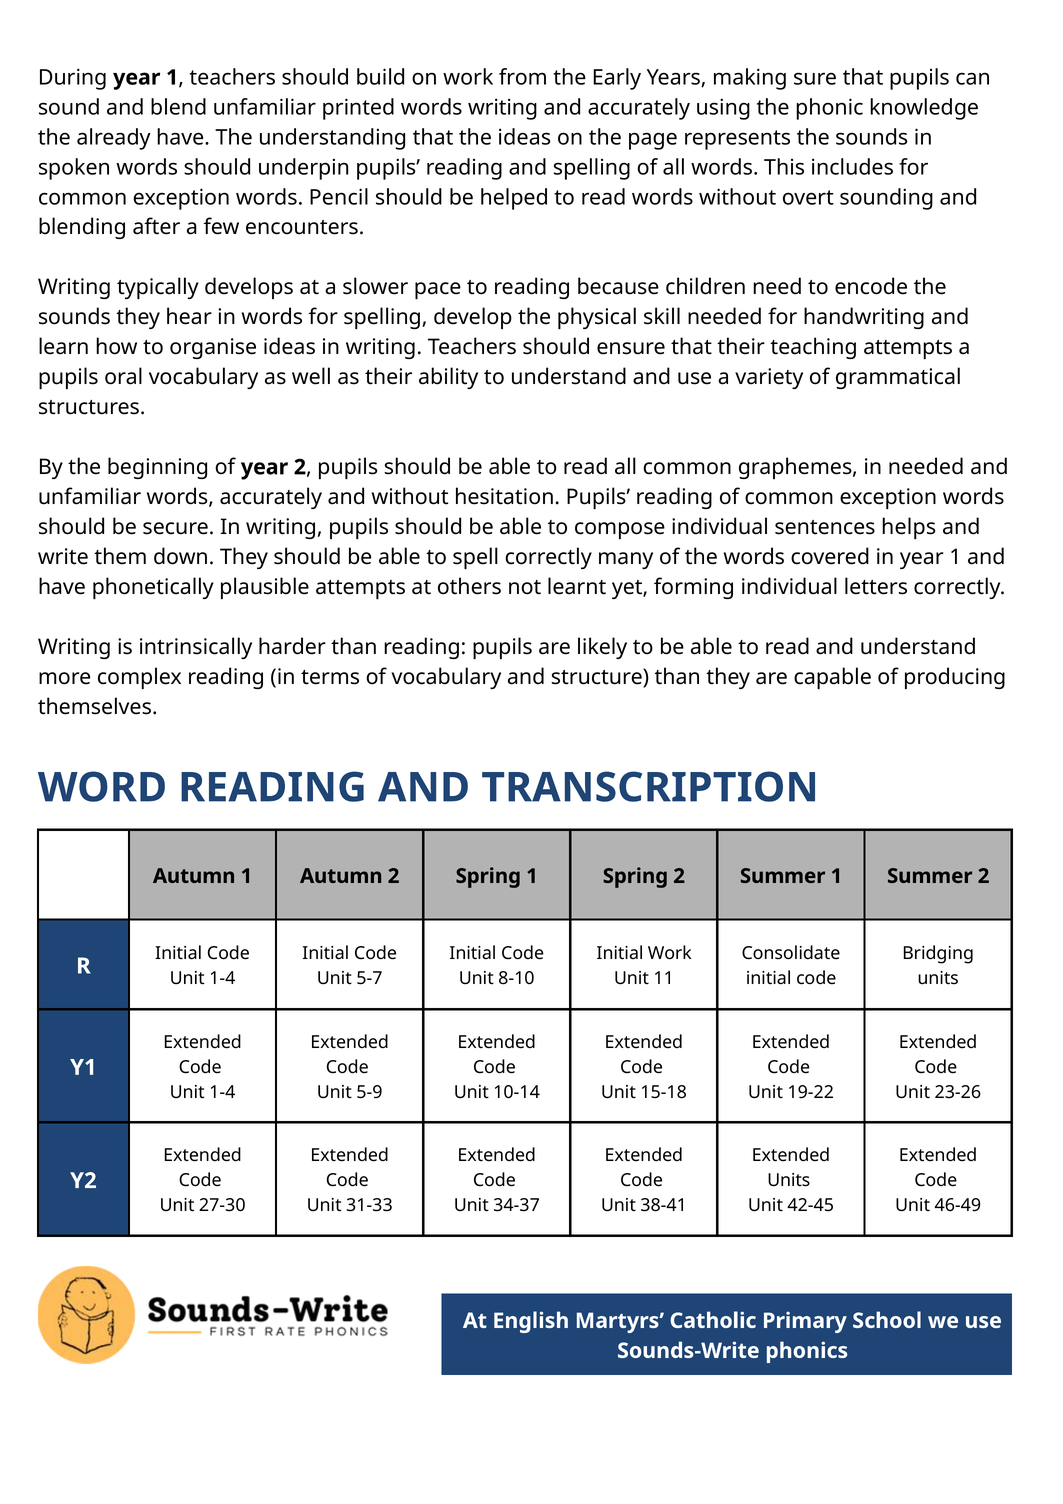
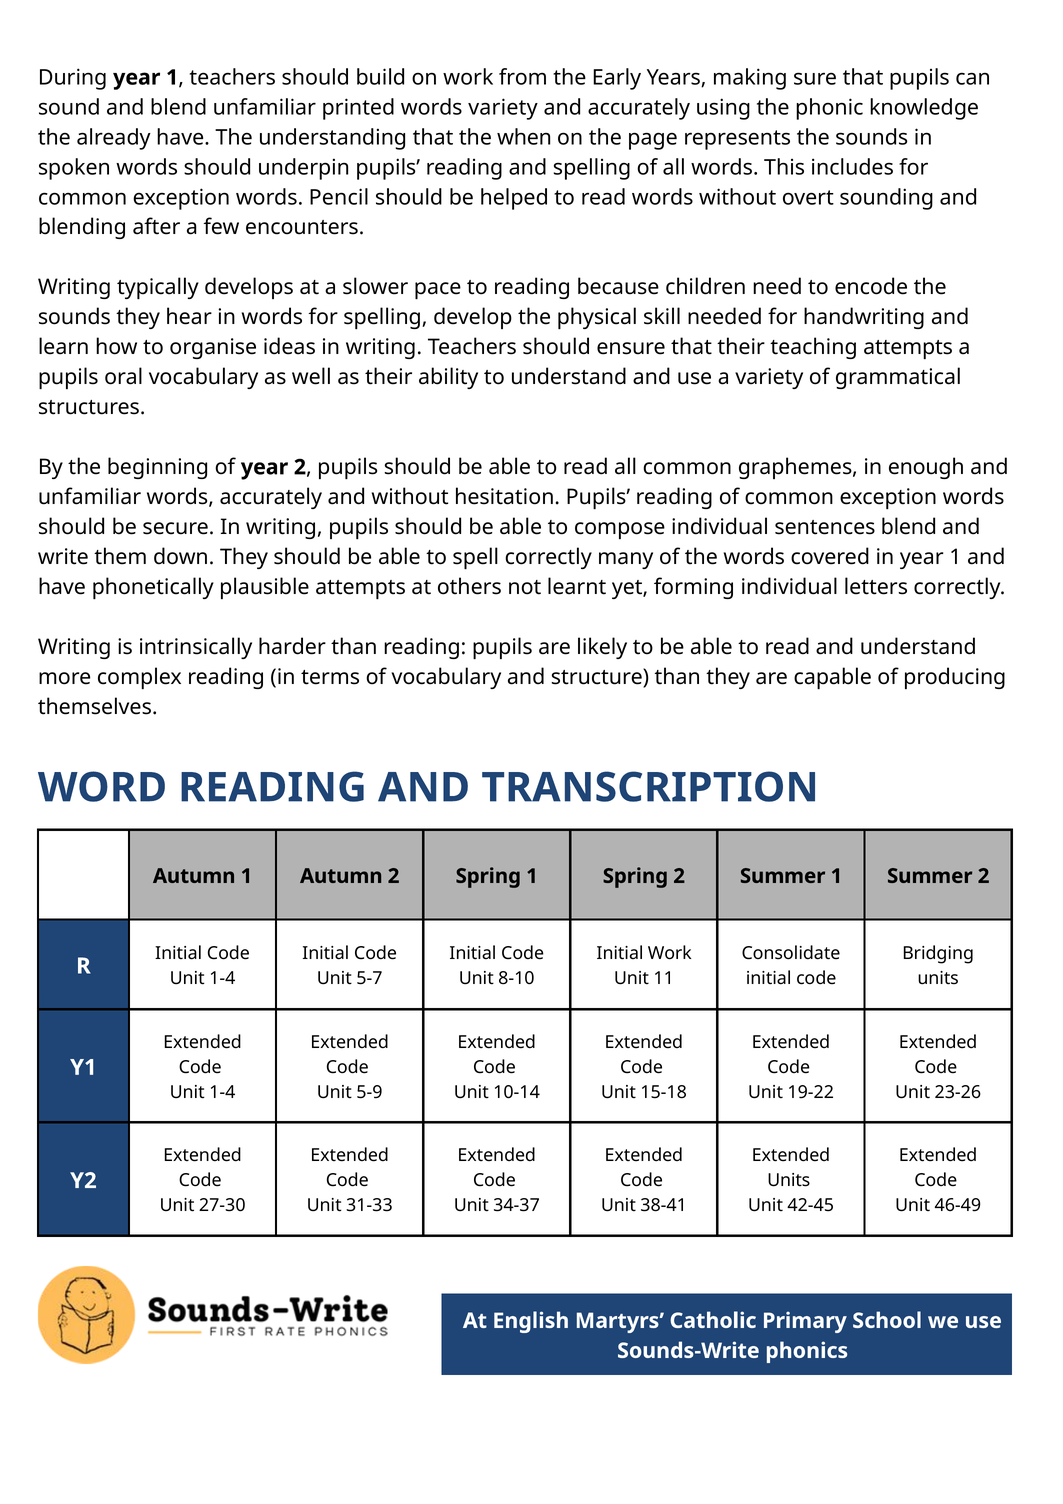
words writing: writing -> variety (503, 108)
the ideas: ideas -> when (525, 138)
in needed: needed -> enough (926, 467)
sentences helps: helps -> blend (909, 527)
